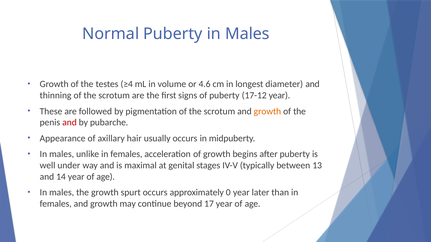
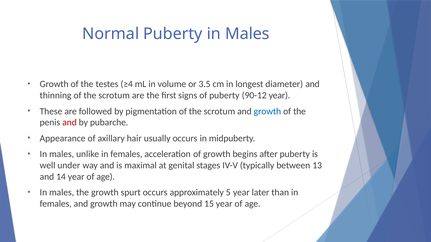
4.6: 4.6 -> 3.5 (205, 84)
17-12: 17-12 -> 90-12 (254, 96)
growth colour: orange -> blue (267, 111)
0: 0 -> 5 (228, 193)
17: 17 -> 15 (209, 204)
